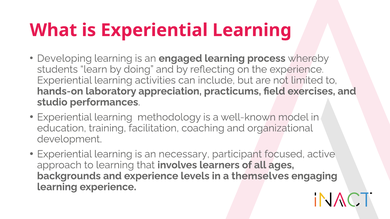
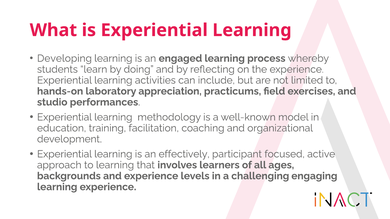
necessary: necessary -> effectively (184, 154)
themselves: themselves -> challenging (260, 176)
